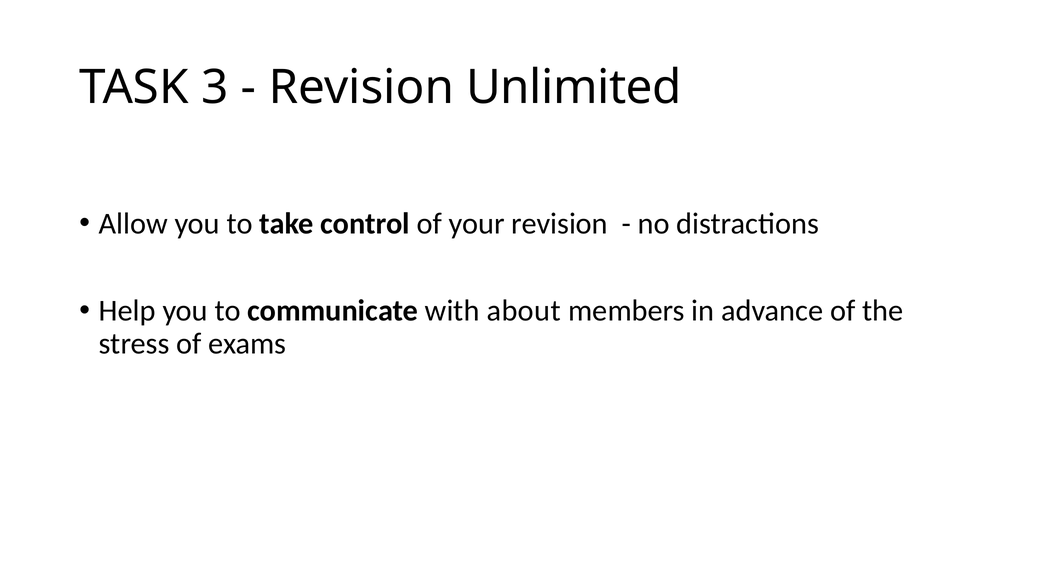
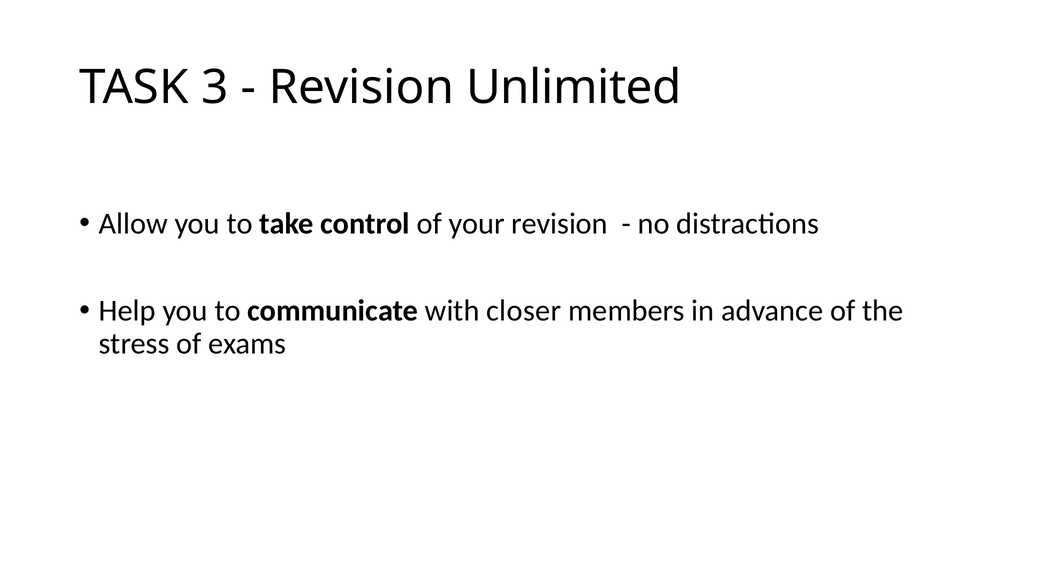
about: about -> closer (524, 311)
